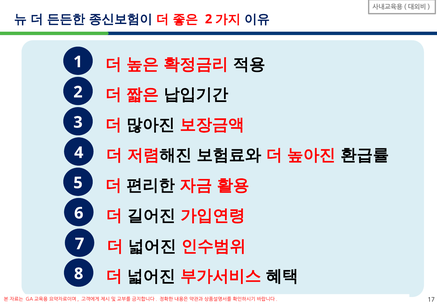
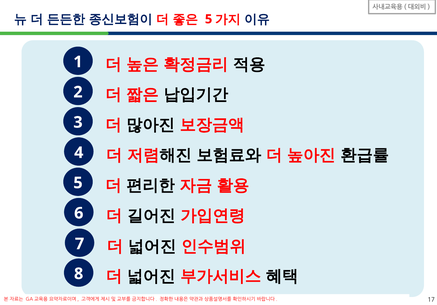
2: 2 -> 5 (209, 19)
